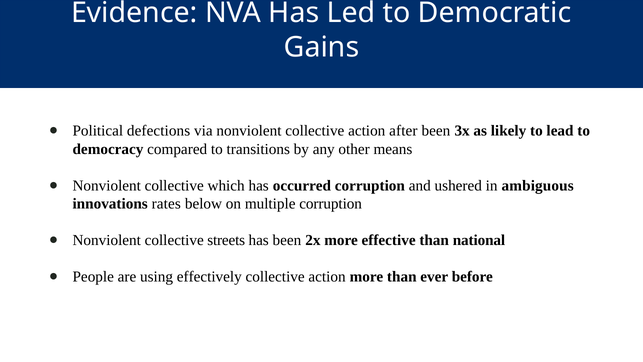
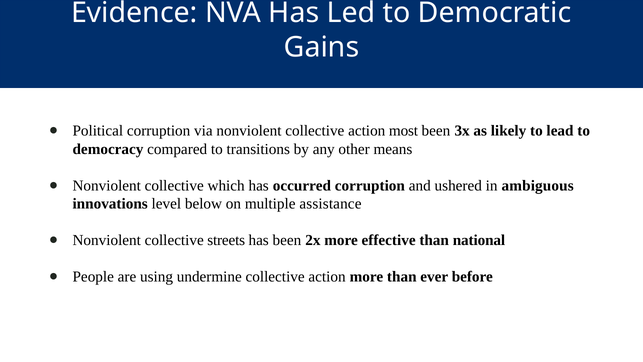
Political defections: defections -> corruption (159, 131)
after: after -> most (404, 131)
rates: rates -> level (166, 204)
multiple corruption: corruption -> assistance (330, 204)
effectively: effectively -> undermine (209, 277)
